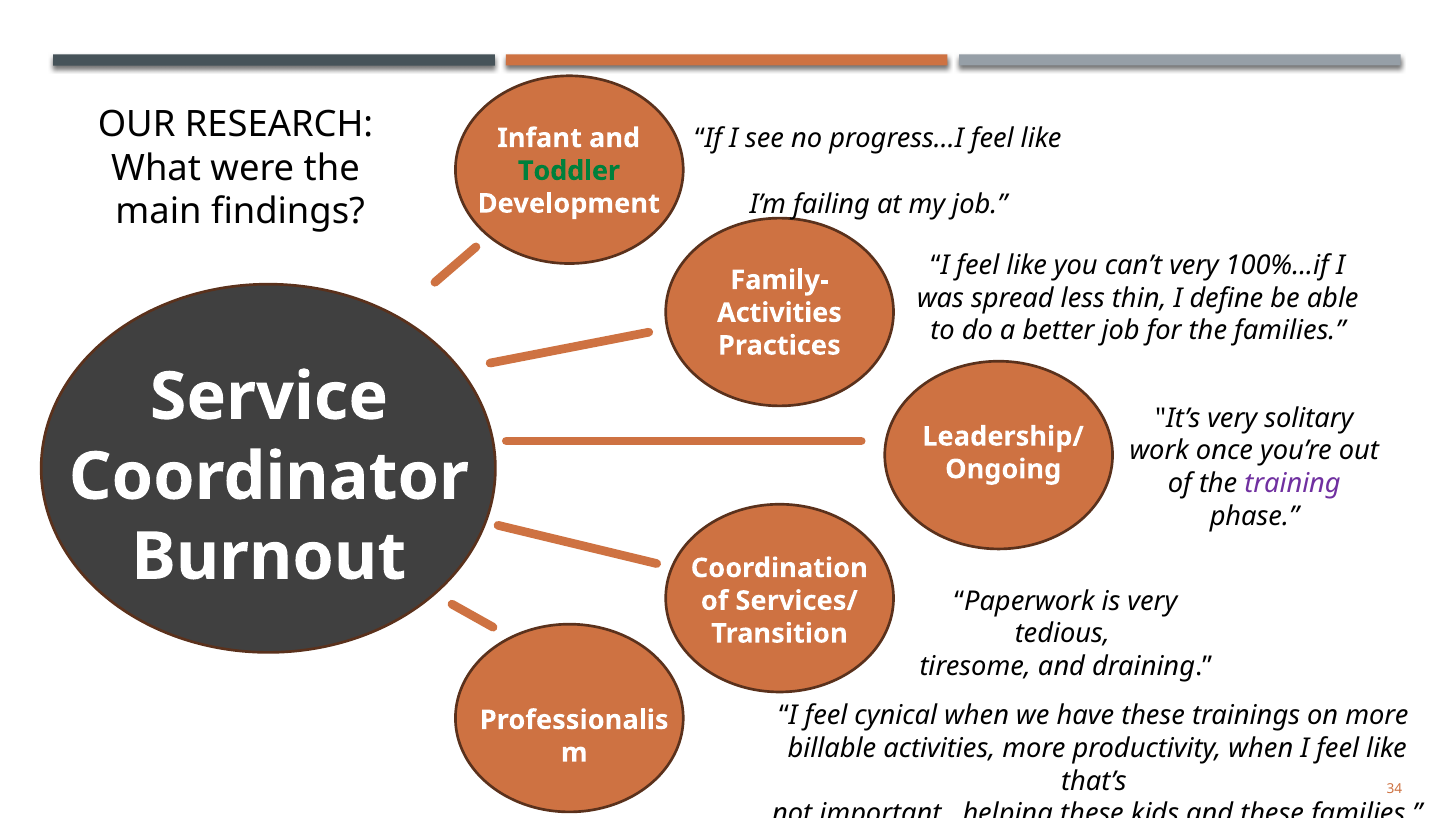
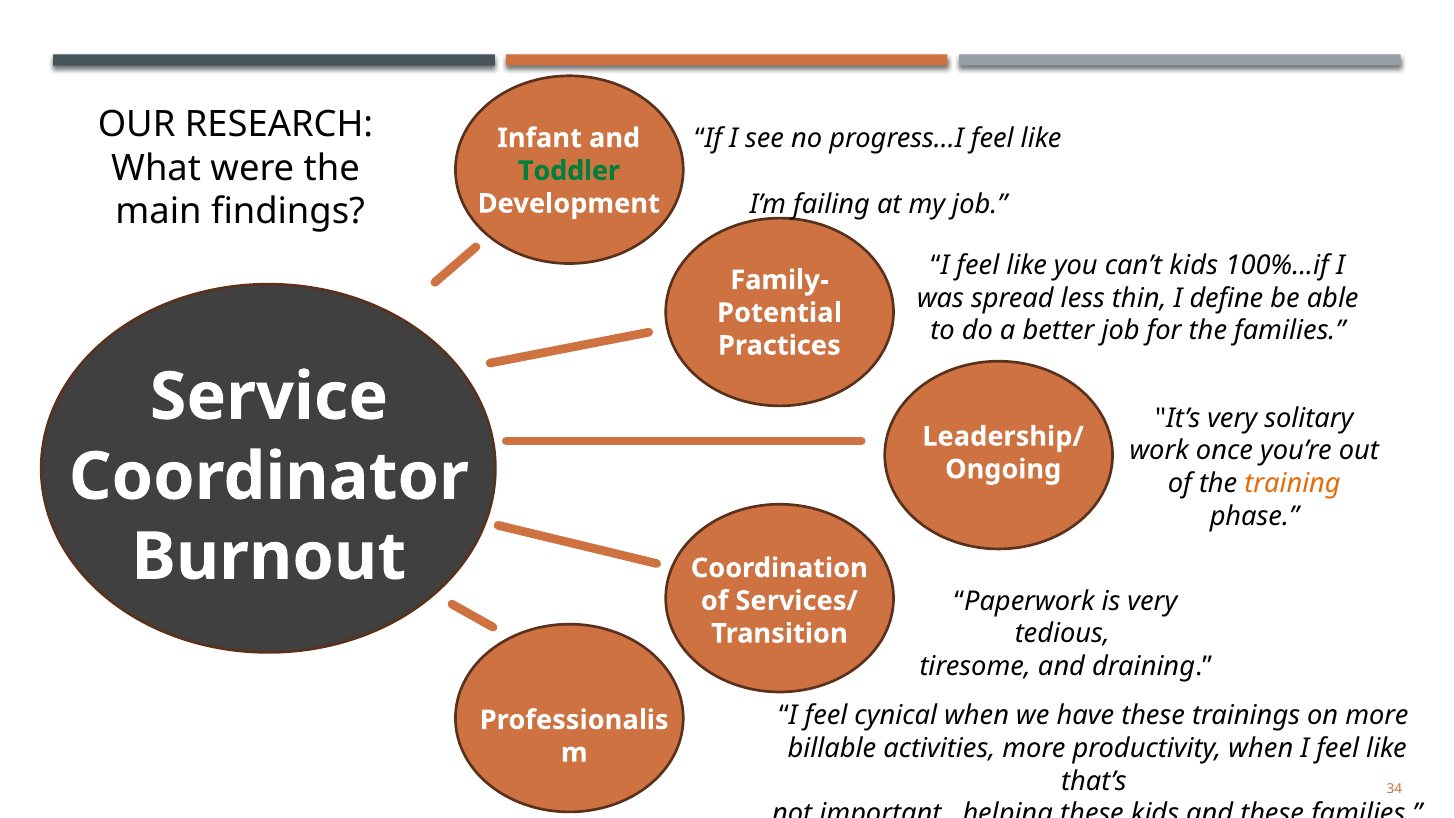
can’t very: very -> kids (1194, 266)
Activities: Activities -> Potential (779, 313)
training colour: purple -> orange (1293, 483)
